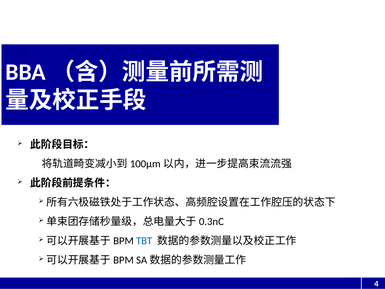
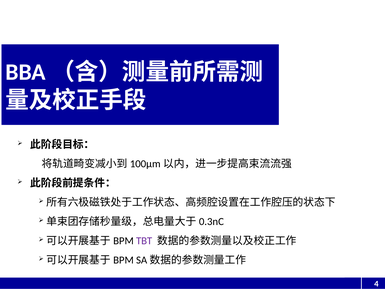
TBT colour: blue -> purple (144, 241)
